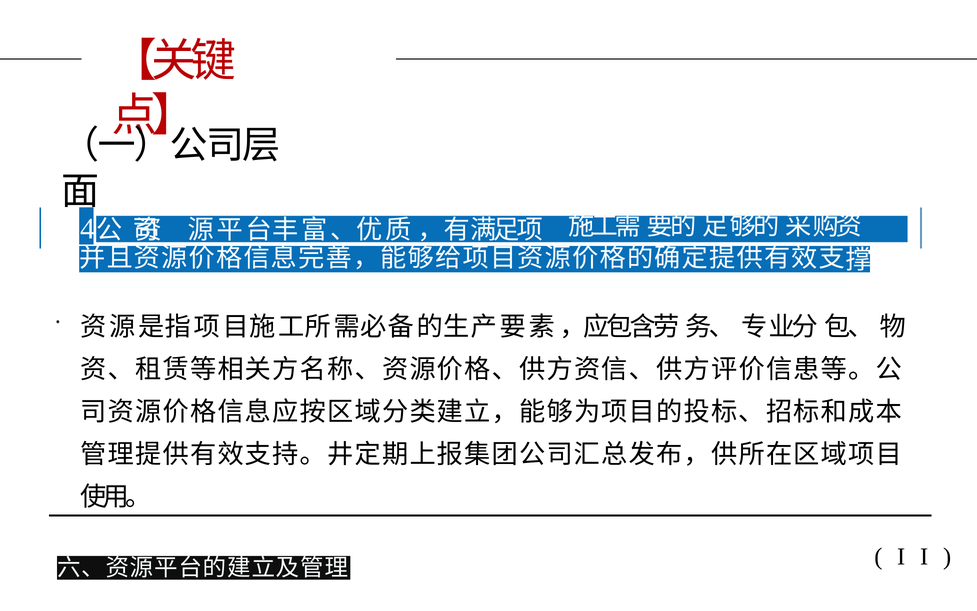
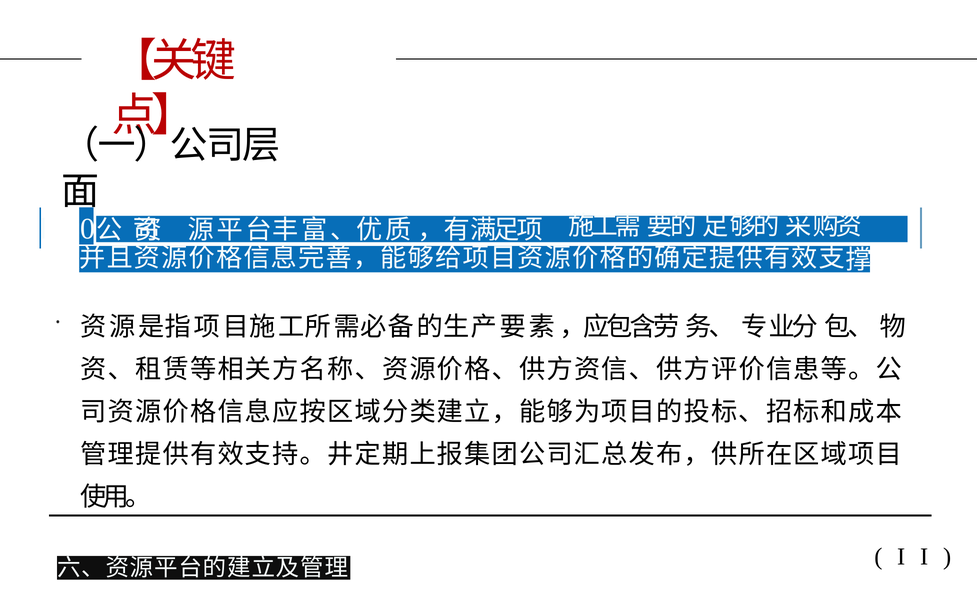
4: 4 -> 0 (87, 229)
